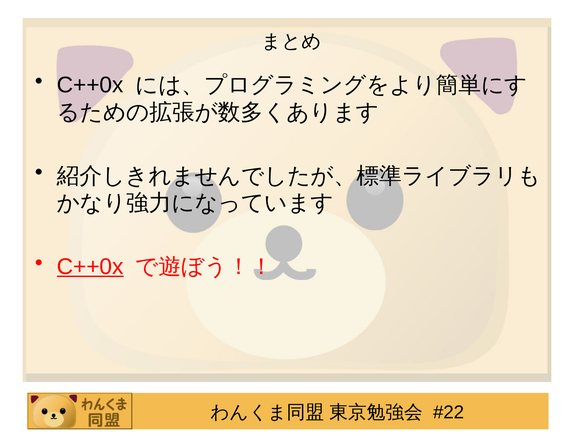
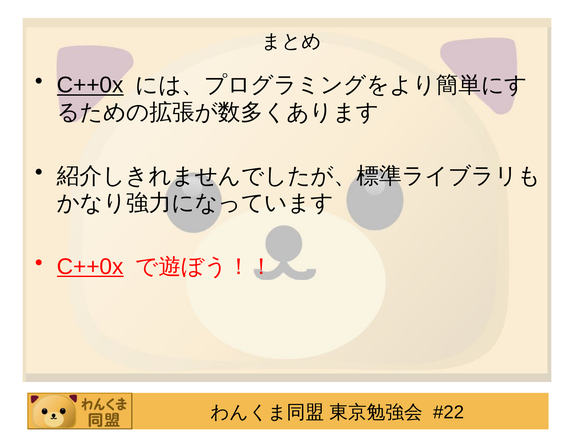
C++0x underline: none -> present (90, 85)
